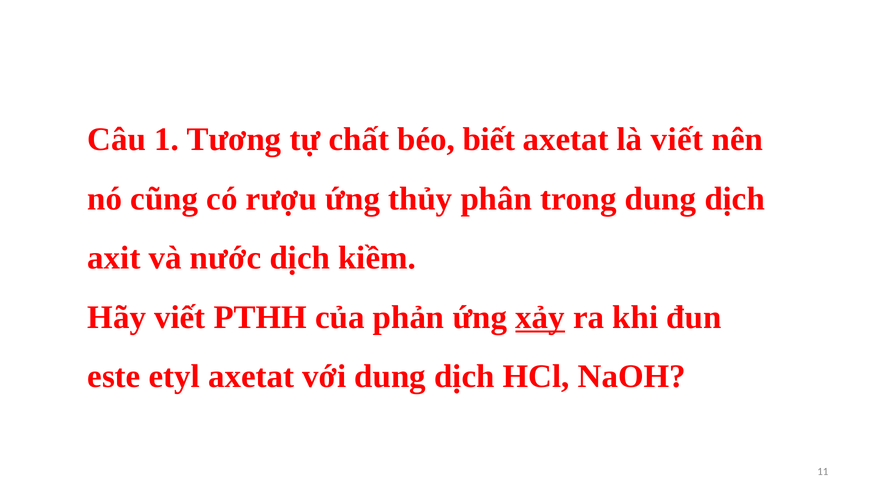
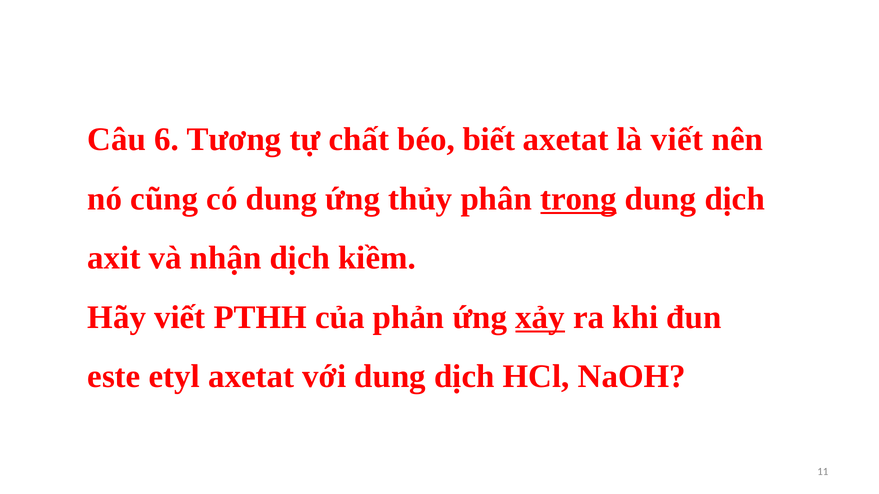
1: 1 -> 6 (167, 140)
có rượu: rượu -> dung (282, 199)
trong underline: none -> present (578, 199)
nước: nước -> nhận (226, 258)
